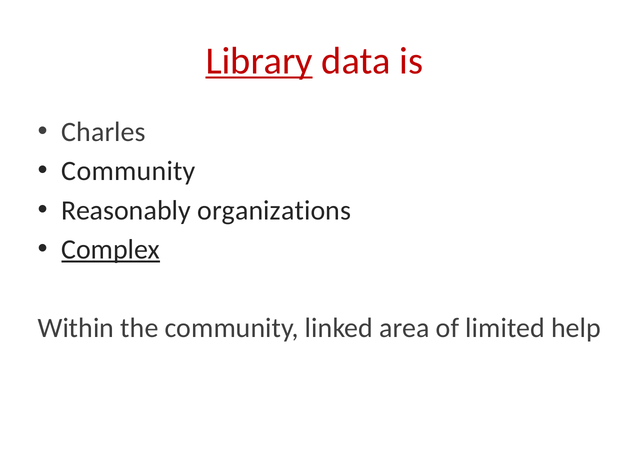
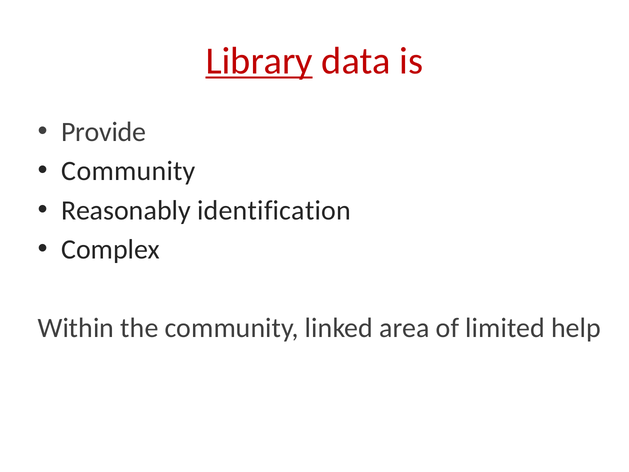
Charles: Charles -> Provide (104, 132)
organizations: organizations -> identification (274, 210)
Complex underline: present -> none (111, 249)
